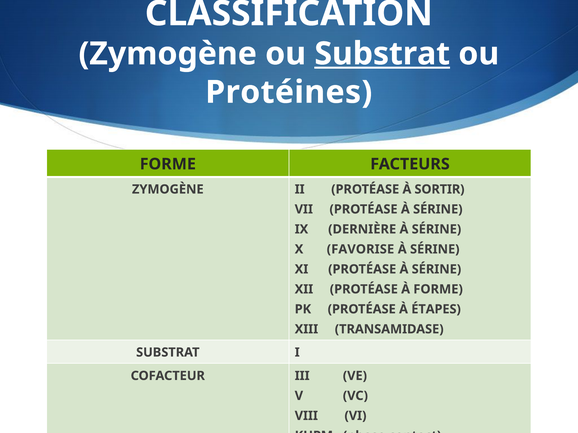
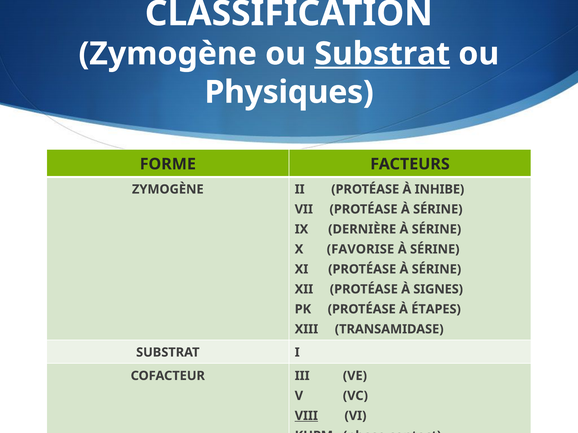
Protéines: Protéines -> Physiques (289, 92)
SORTIR: SORTIR -> INHIBE (439, 190)
À FORME: FORME -> SIGNES (438, 290)
VIII underline: none -> present (306, 416)
